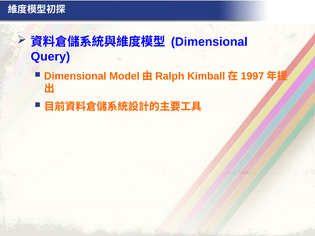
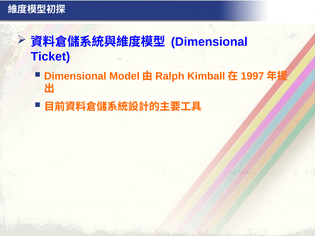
Query: Query -> Ticket (50, 57)
